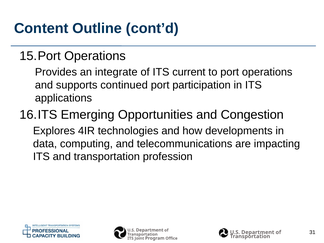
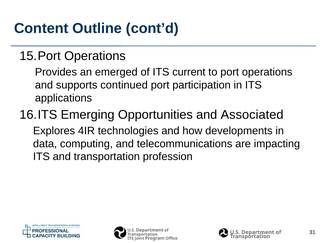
integrate: integrate -> emerged (116, 72)
Congestion: Congestion -> Associated (252, 115)
